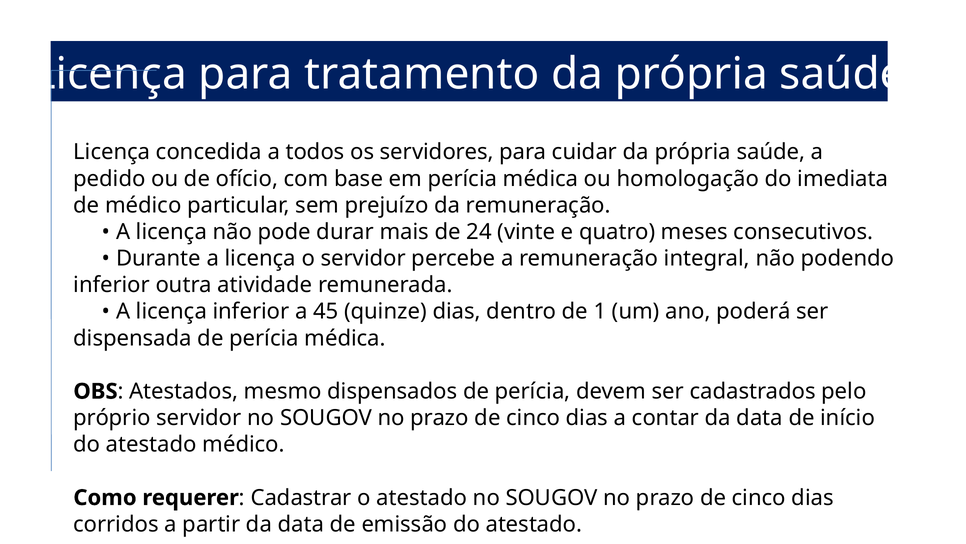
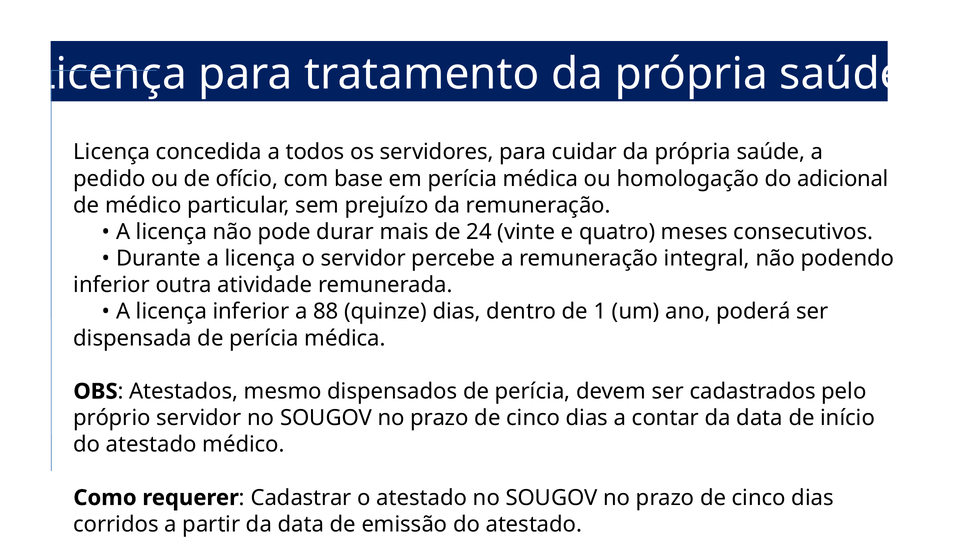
imediata: imediata -> adicional (843, 179)
45: 45 -> 88 (326, 311)
